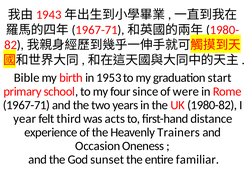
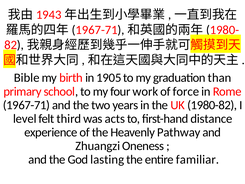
1953: 1953 -> 1905 (109, 78)
start: start -> than (220, 78)
since: since -> work (145, 91)
were: were -> force (186, 91)
year: year -> level (25, 119)
Trainers: Trainers -> Pathway (179, 132)
Occasion: Occasion -> Zhuangzi (98, 146)
sunset: sunset -> lasting (107, 159)
